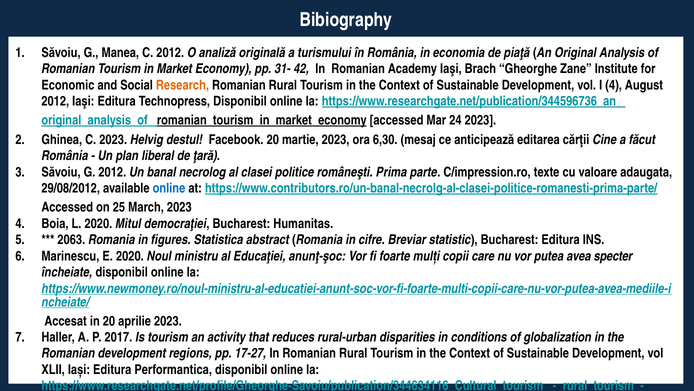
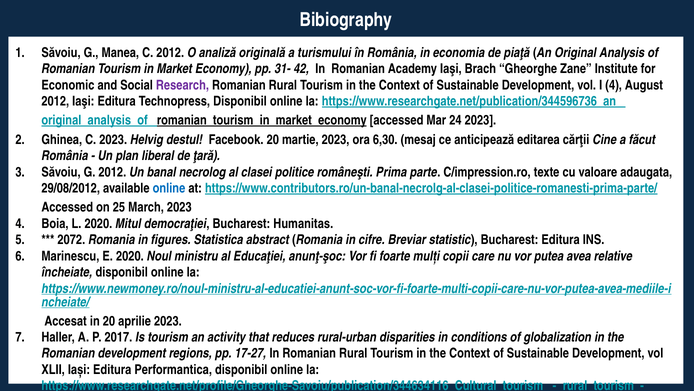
Research colour: orange -> purple (183, 85)
2063: 2063 -> 2072 (71, 240)
specter: specter -> relative (613, 256)
